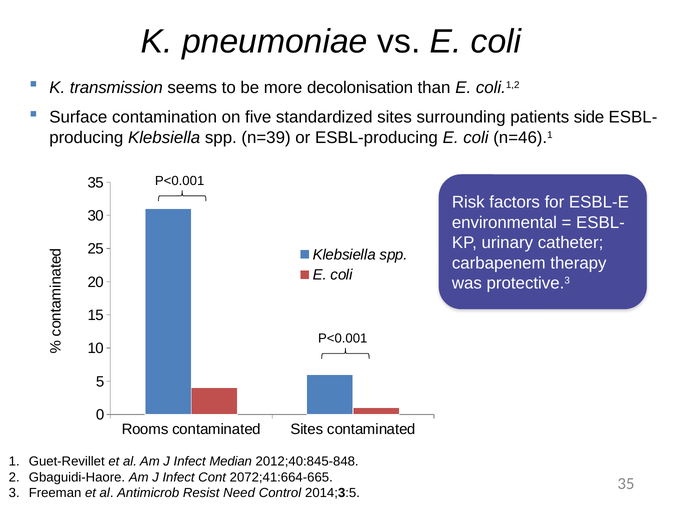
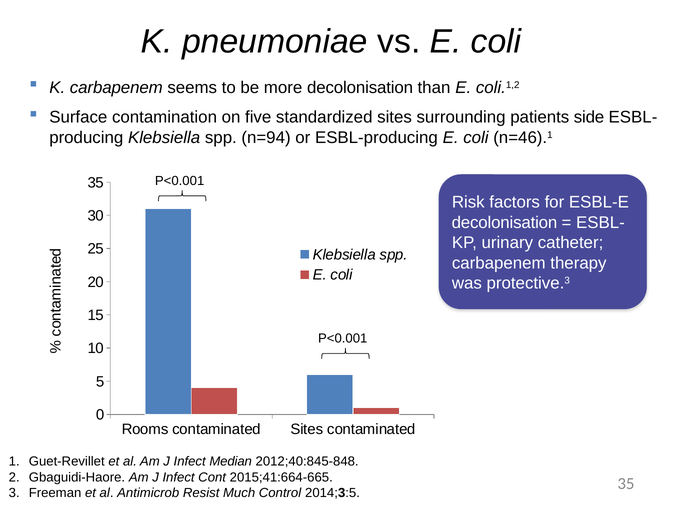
K transmission: transmission -> carbapenem (116, 88)
n=39: n=39 -> n=94 (266, 138)
environmental: environmental -> decolonisation (504, 223)
2072;41:664-665: 2072;41:664-665 -> 2015;41:664-665 (281, 478)
Need: Need -> Much (239, 493)
